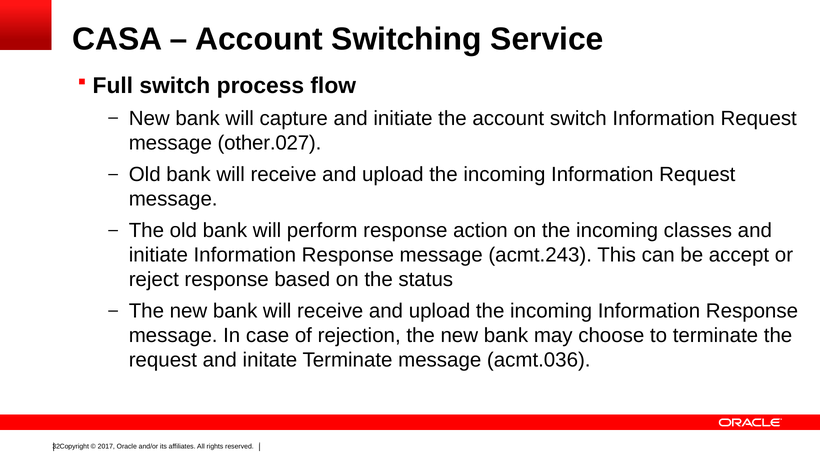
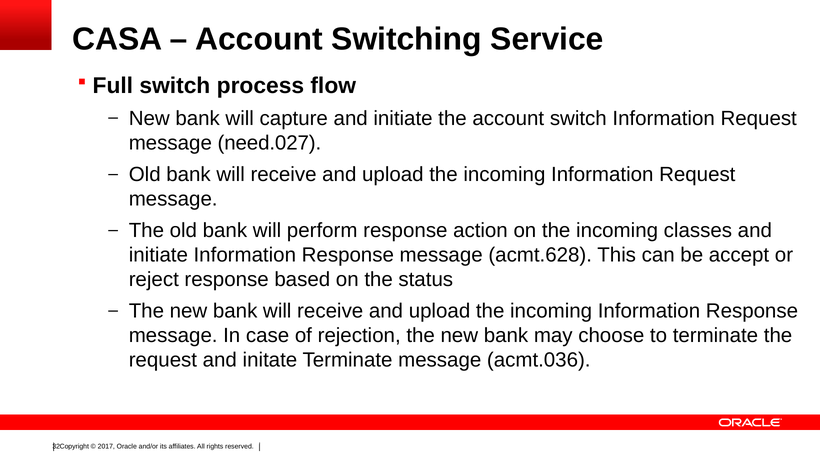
other.027: other.027 -> need.027 (269, 143)
acmt.243: acmt.243 -> acmt.628 (540, 255)
